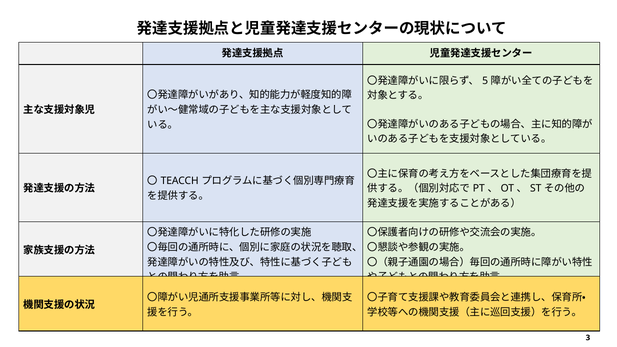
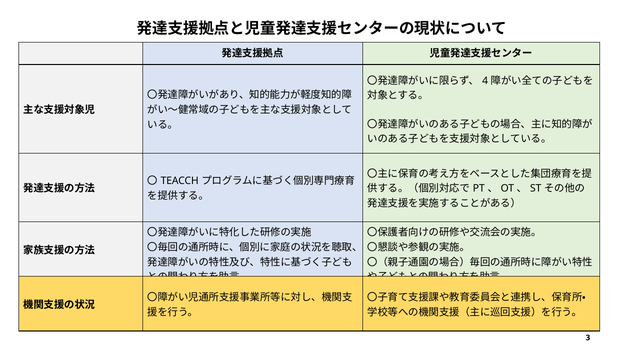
5: 5 -> 4 (485, 81)
